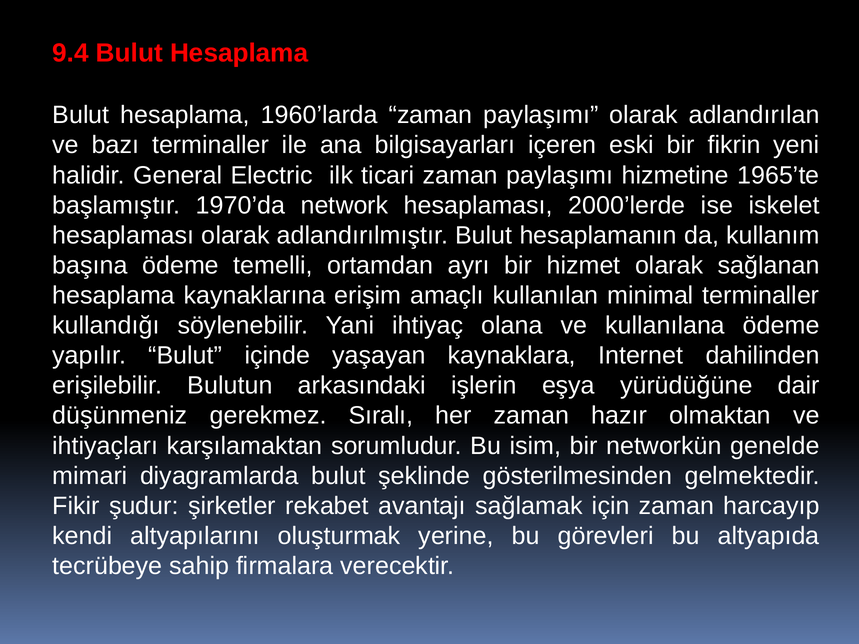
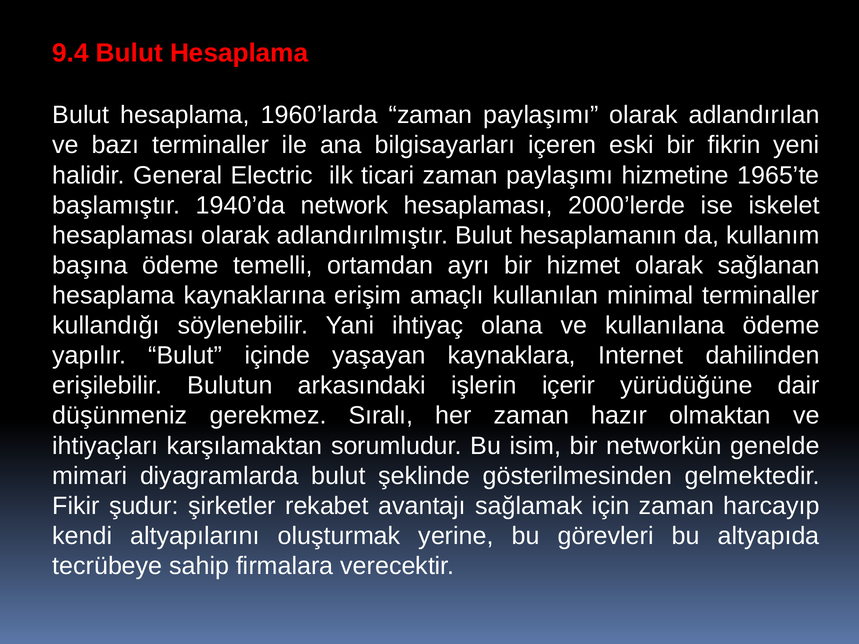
1970’da: 1970’da -> 1940’da (240, 205)
eşya: eşya -> içerir (569, 386)
